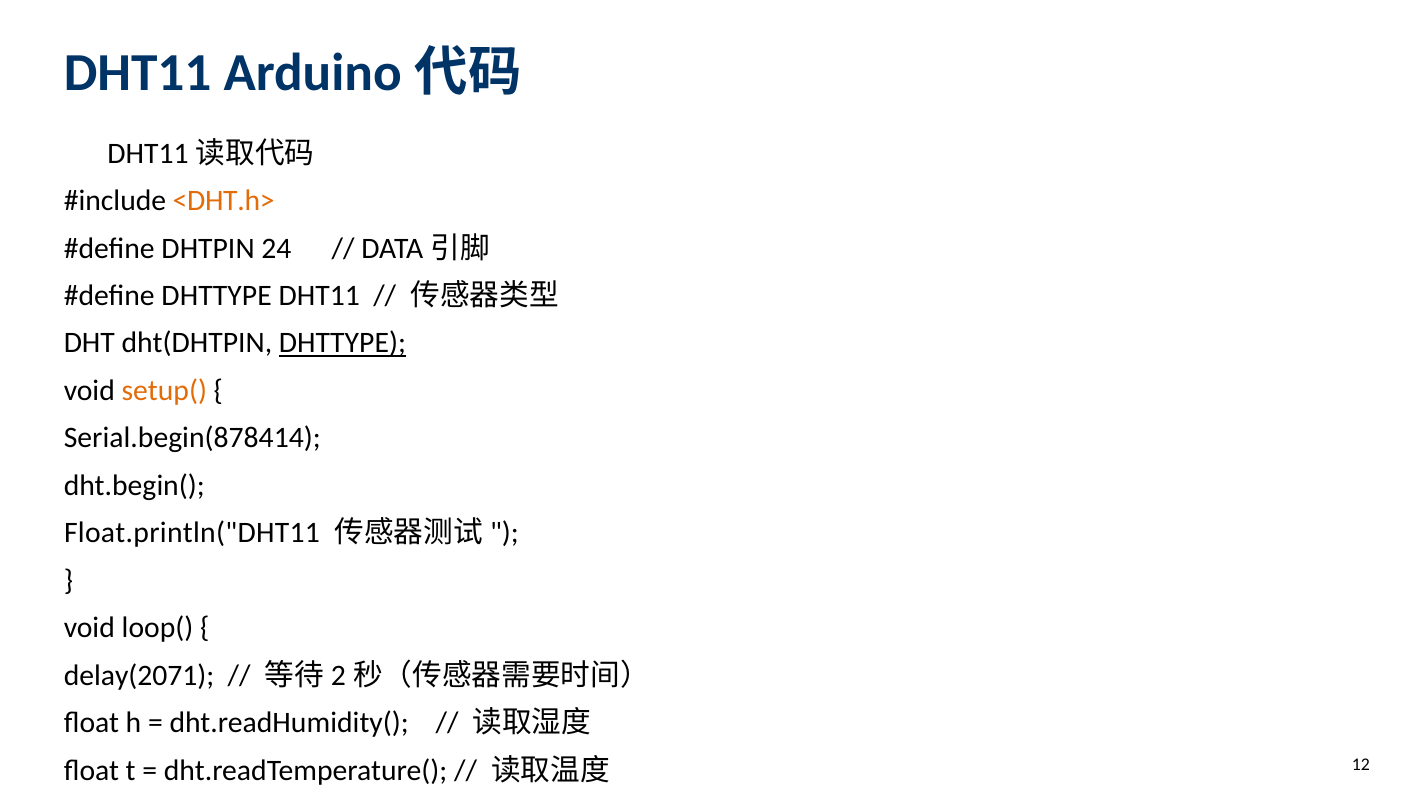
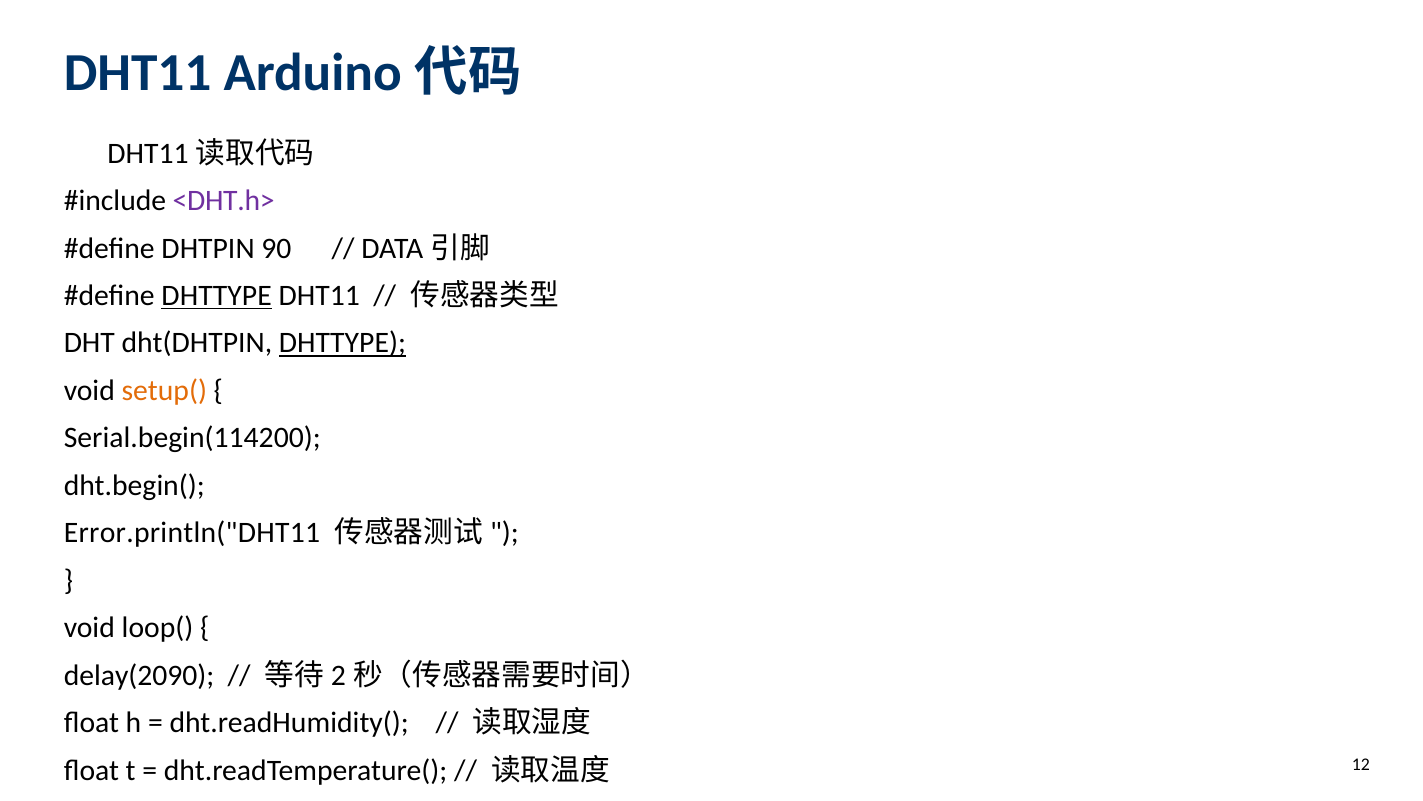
<DHT.h> colour: orange -> purple (224, 201)
24: 24 -> 90 (276, 248)
DHTTYPE underline: none -> present (217, 295)
Serial.begin(878414: Serial.begin(878414 -> Serial.begin(114200 (192, 438)
Float.println("DHT11: Float.println("DHT11 -> Error.println("DHT11 (192, 533)
delay(2071: delay(2071 -> delay(2090 (139, 675)
